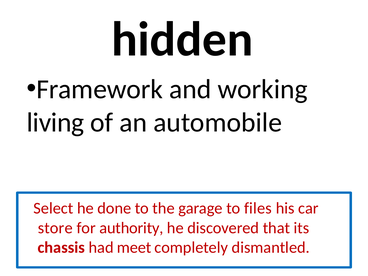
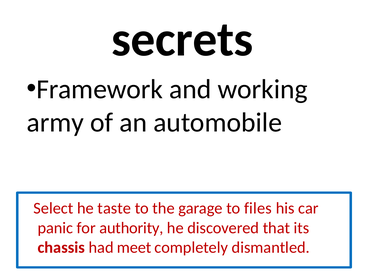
hidden: hidden -> secrets (182, 39)
living: living -> army (55, 122)
done: done -> taste (114, 208)
store: store -> panic (55, 228)
